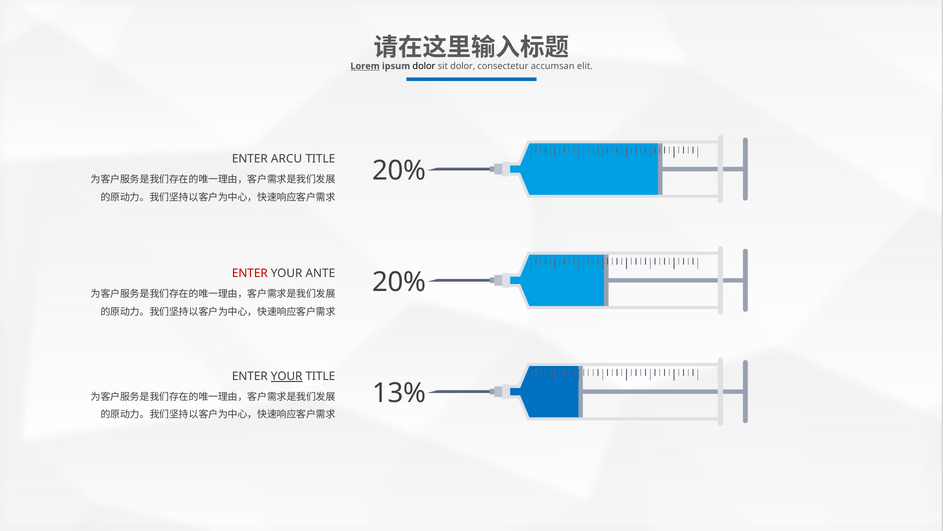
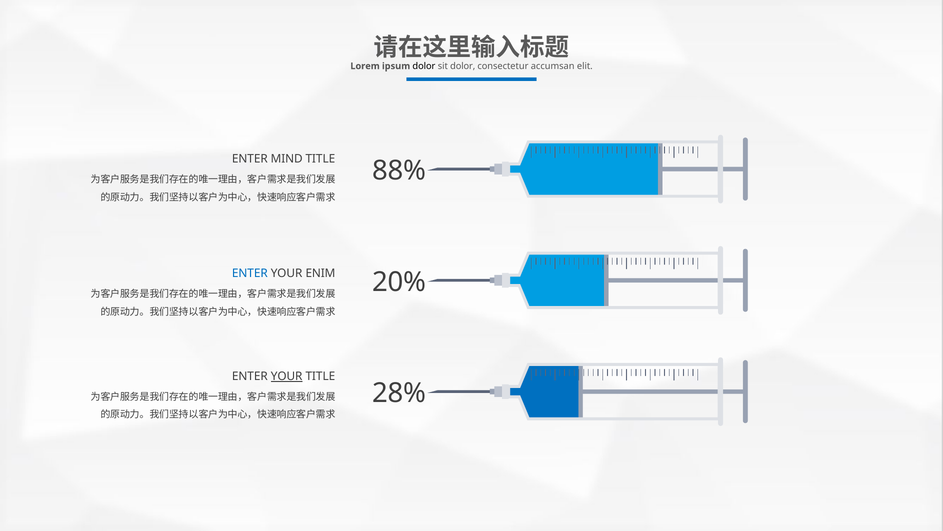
Lorem underline: present -> none (365, 66)
ARCU: ARCU -> MIND (287, 159)
20%: 20% -> 88% (399, 171)
ENTER colour: red -> blue (250, 273)
ANTE: ANTE -> ENIM (320, 273)
13%: 13% -> 28% (399, 393)
